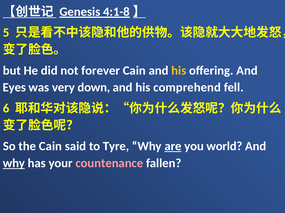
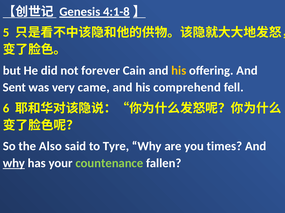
Eyes: Eyes -> Sent (14, 88)
down: down -> came (94, 88)
the Cain: Cain -> Also (50, 147)
are underline: present -> none (173, 147)
world: world -> times (224, 147)
countenance colour: pink -> light green (109, 164)
